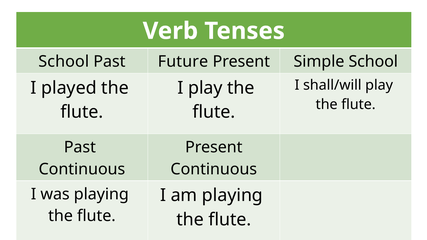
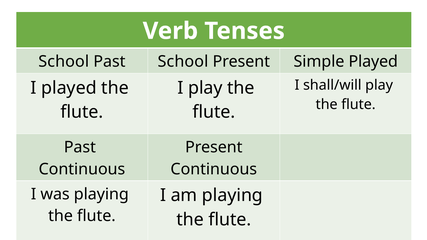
Past Future: Future -> School (183, 61)
Simple School: School -> Played (373, 61)
